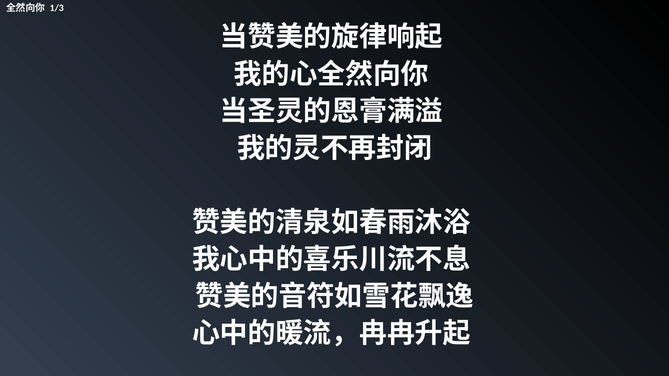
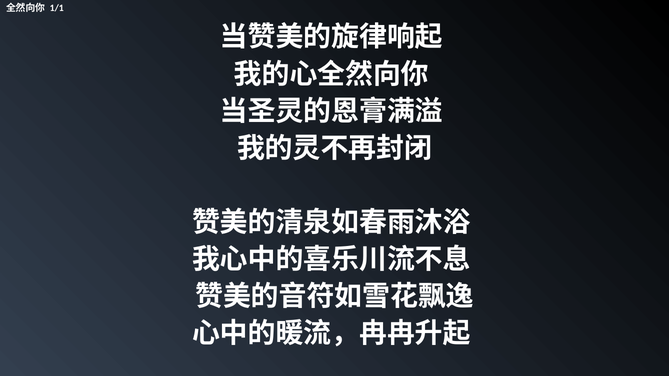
1/3: 1/3 -> 1/1 (57, 8)
